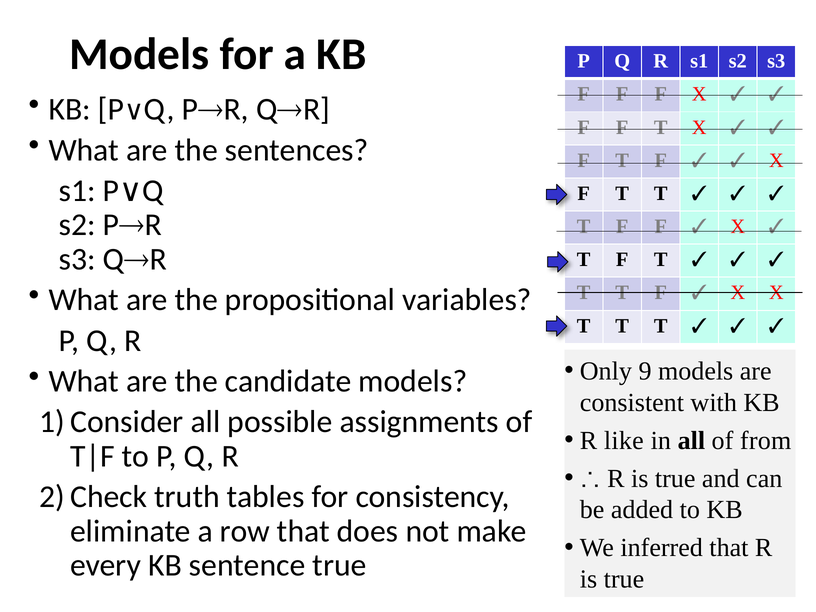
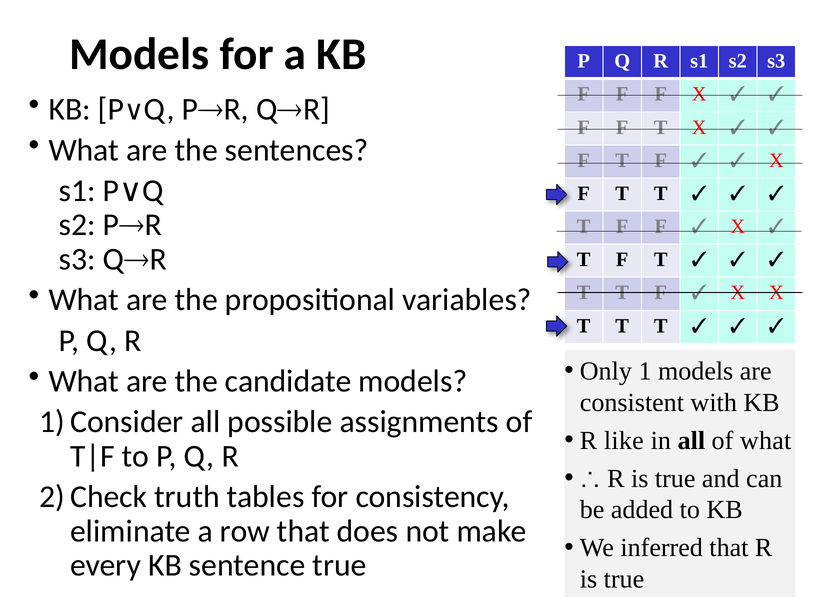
9: 9 -> 1 (645, 371)
of from: from -> what (766, 440)
